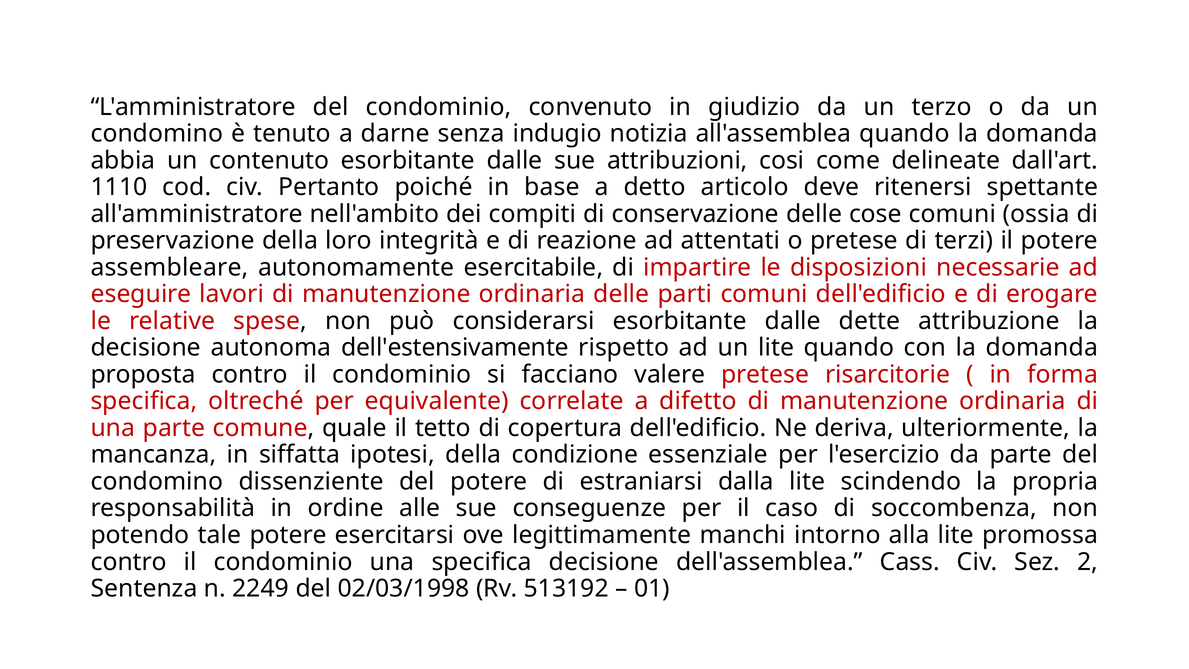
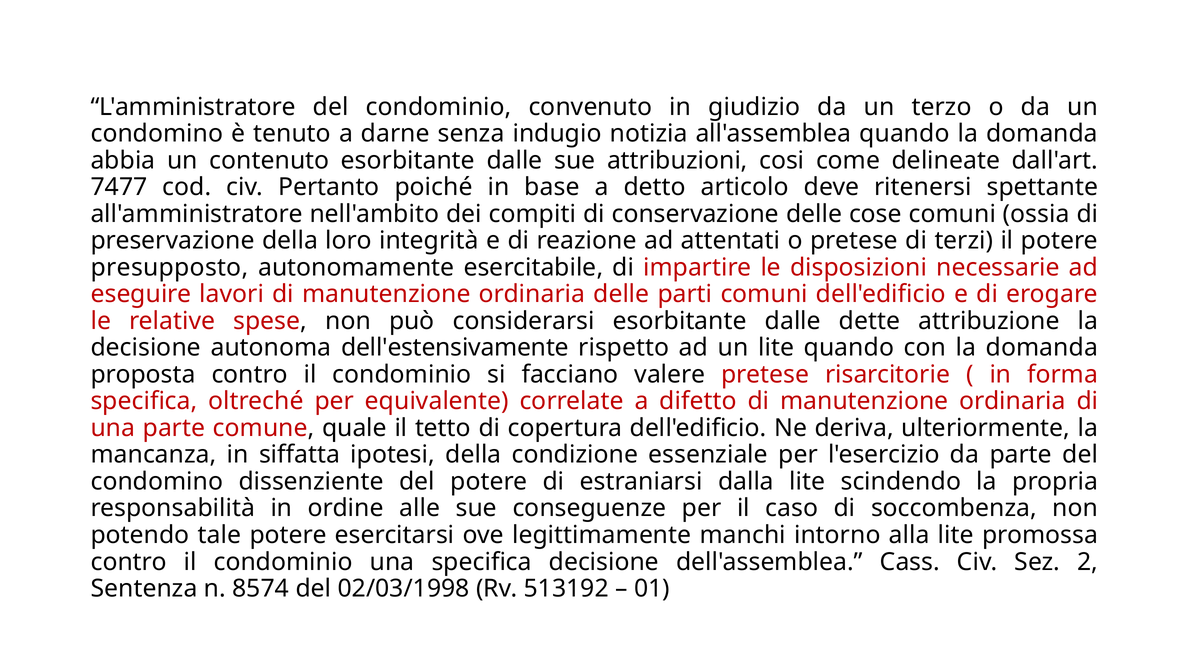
1110: 1110 -> 7477 (119, 187)
assembleare: assembleare -> presupposto (170, 267)
2249: 2249 -> 8574 (261, 588)
